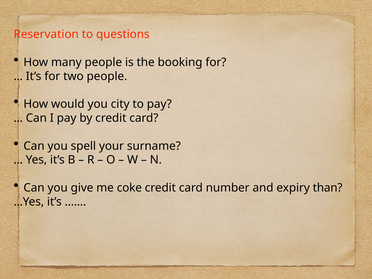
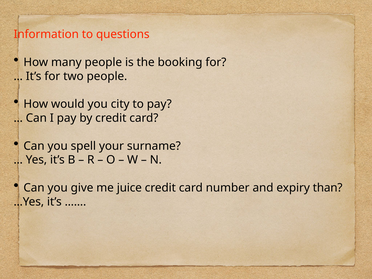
Reservation: Reservation -> Information (46, 34)
coke: coke -> juice (129, 188)
